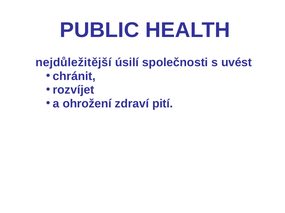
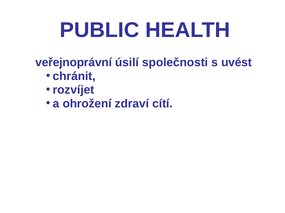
nejdůležitější: nejdůležitější -> veřejnoprávní (74, 63)
pití: pití -> cítí (163, 104)
